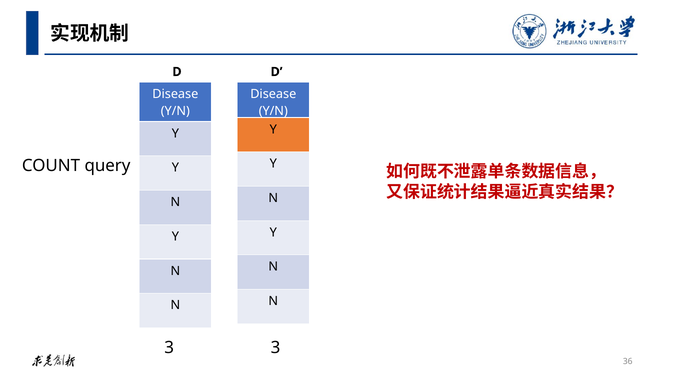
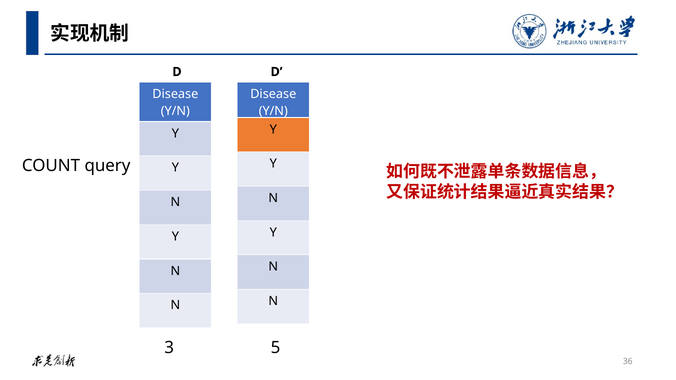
3 3: 3 -> 5 (276, 348)
